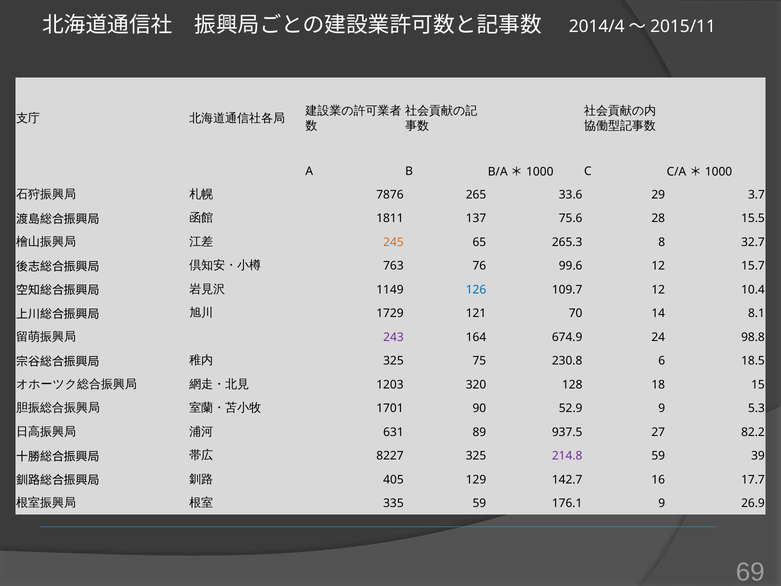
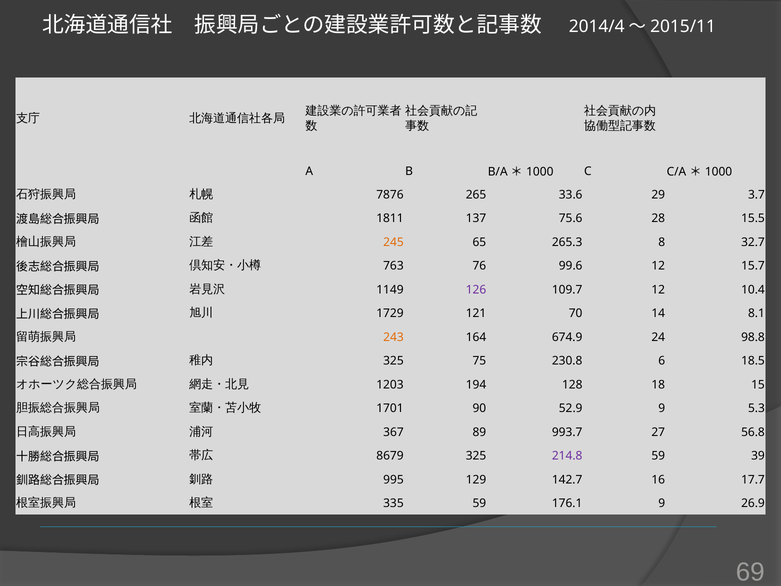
126 colour: blue -> purple (476, 290)
243 colour: purple -> orange (393, 337)
320: 320 -> 194 (476, 385)
631: 631 -> 367 (393, 432)
937.5: 937.5 -> 993.7 (567, 432)
82.2: 82.2 -> 56.8 (753, 432)
8227: 8227 -> 8679 (390, 456)
405: 405 -> 995 (393, 480)
